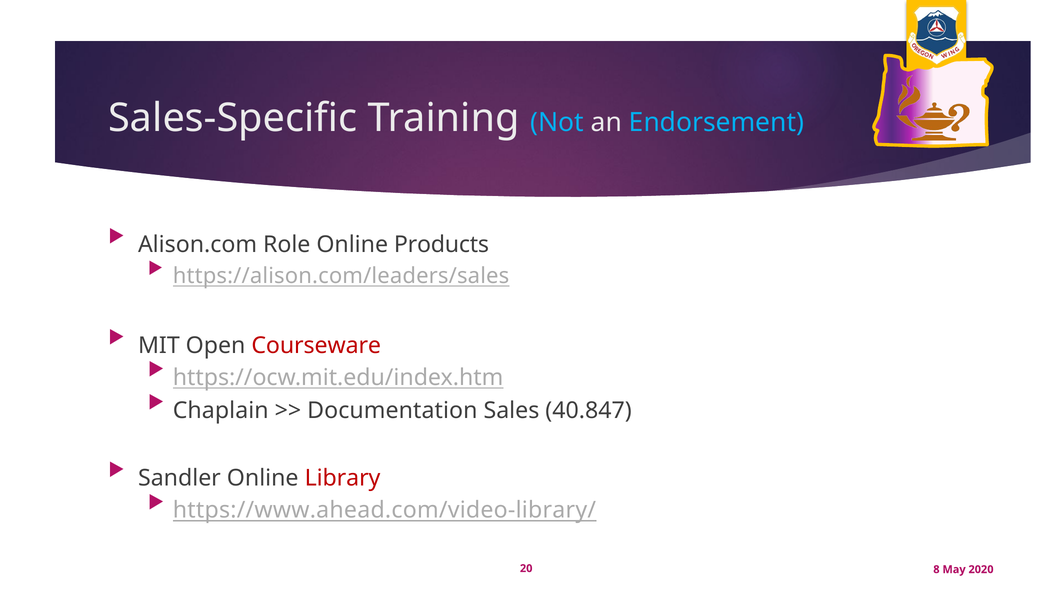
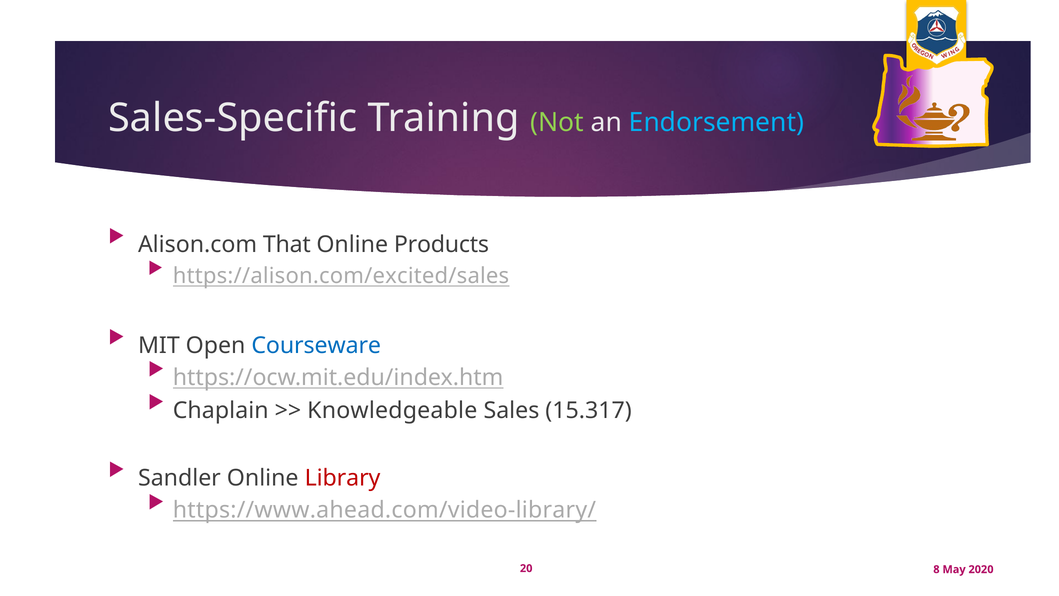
Not colour: light blue -> light green (557, 122)
Role: Role -> That (287, 245)
https://alison.com/leaders/sales: https://alison.com/leaders/sales -> https://alison.com/excited/sales (341, 276)
Courseware colour: red -> blue (316, 345)
Documentation: Documentation -> Knowledgeable (392, 410)
40.847: 40.847 -> 15.317 (589, 410)
